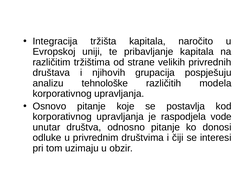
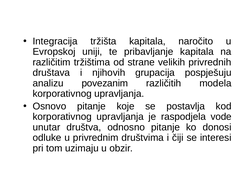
tehnološke: tehnološke -> povezanim (105, 83)
